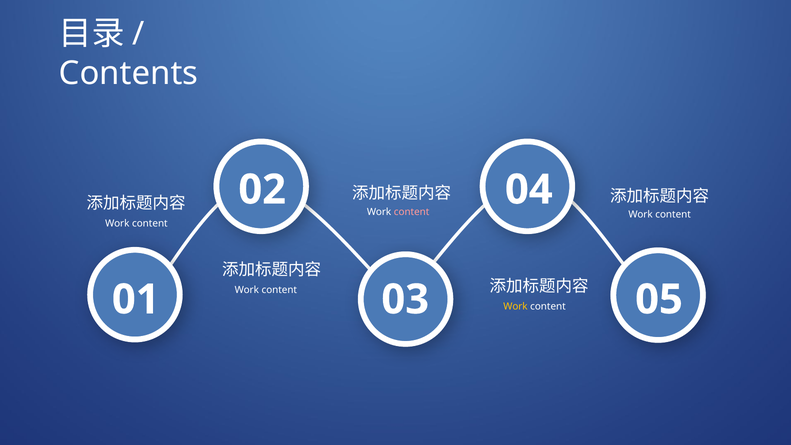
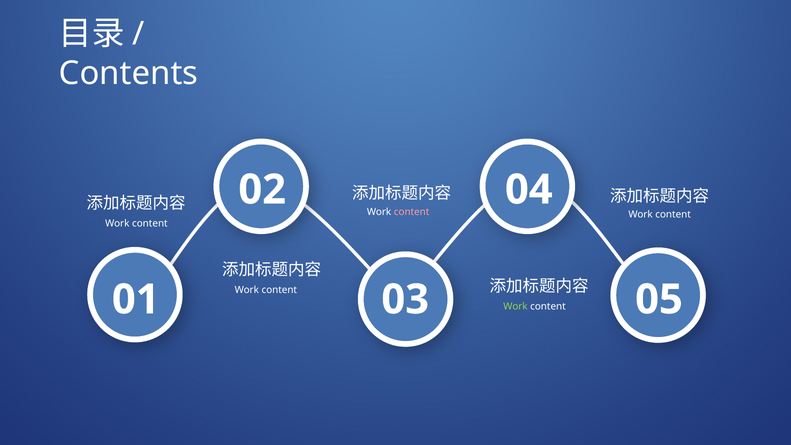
Work colour: yellow -> light green (515, 307)
